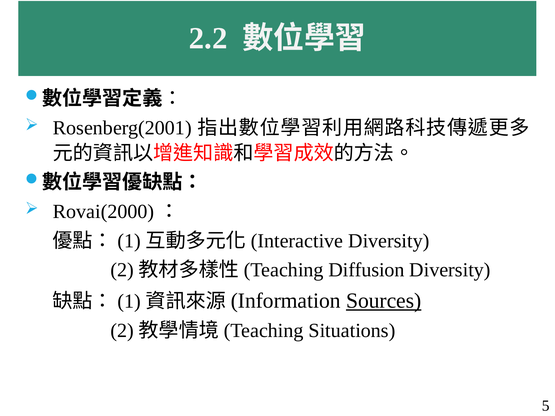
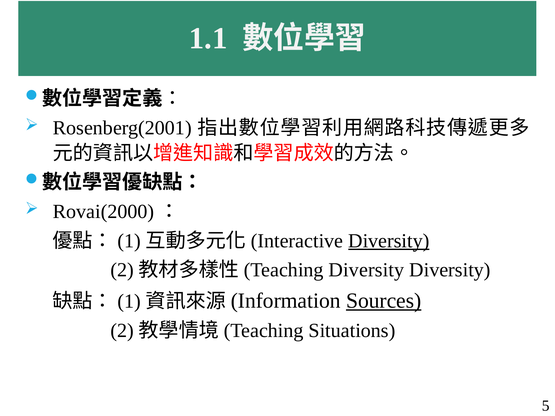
2.2: 2.2 -> 1.1 (208, 38)
Diversity underline: none -> present (389, 241)
Diffusion: Diffusion -> Diversity (366, 270)
